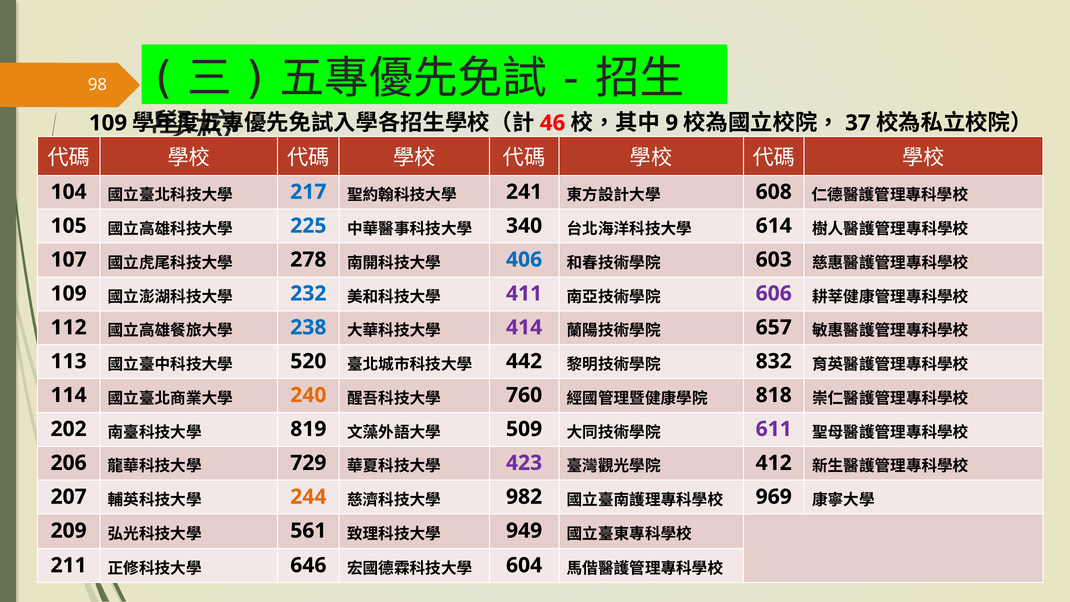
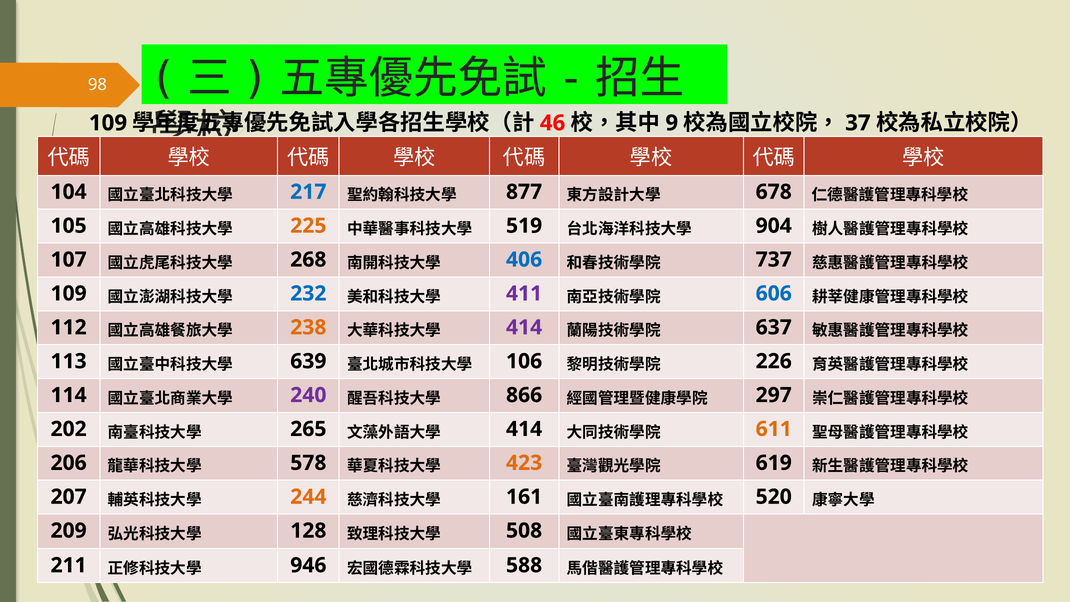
241: 241 -> 877 (524, 192)
608: 608 -> 678 (774, 192)
225 colour: blue -> orange (308, 226)
340: 340 -> 519 (524, 226)
614: 614 -> 904 (774, 226)
278: 278 -> 268 (308, 260)
603: 603 -> 737 (774, 260)
606 colour: purple -> blue (774, 293)
238 colour: blue -> orange (308, 327)
657: 657 -> 637 (774, 327)
520: 520 -> 639 (308, 361)
442: 442 -> 106 (524, 361)
832: 832 -> 226 (774, 361)
240 colour: orange -> purple (308, 395)
760: 760 -> 866 (524, 395)
818: 818 -> 297 (774, 395)
819: 819 -> 265 (308, 429)
509: 509 -> 414 (524, 429)
611 colour: purple -> orange (774, 429)
729: 729 -> 578 (308, 463)
423 colour: purple -> orange (524, 463)
412: 412 -> 619 (774, 463)
982: 982 -> 161 (524, 497)
969: 969 -> 520 (774, 497)
561: 561 -> 128 (308, 531)
949: 949 -> 508 (524, 531)
646: 646 -> 946 (308, 565)
604: 604 -> 588 (524, 565)
